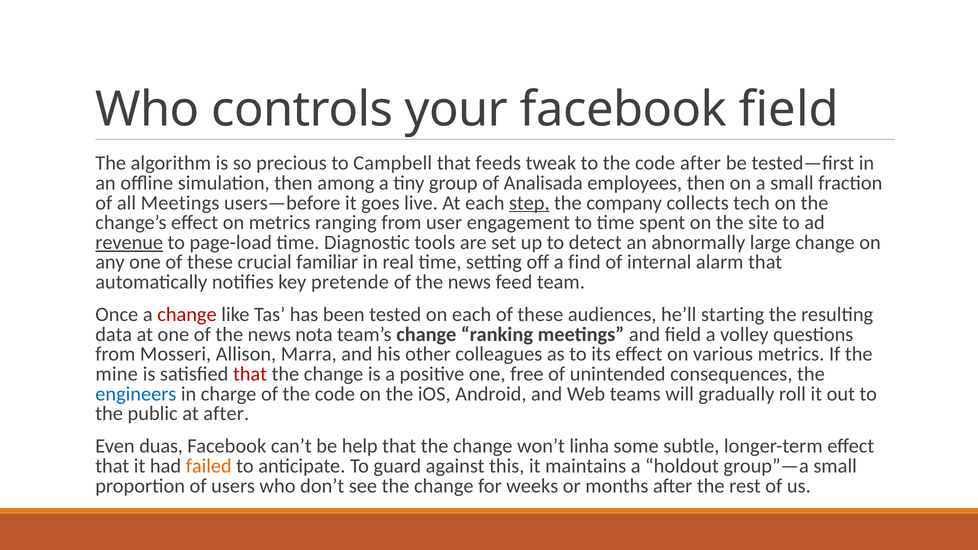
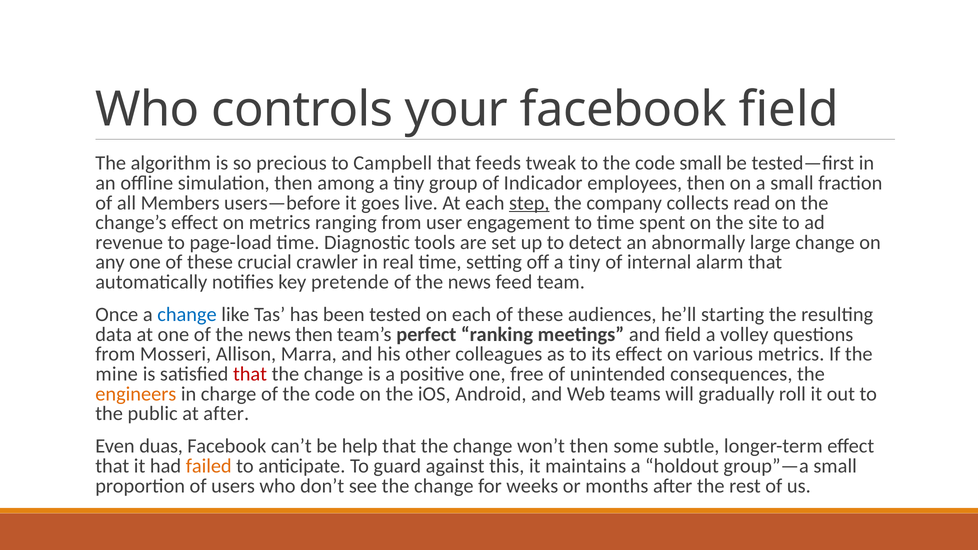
code after: after -> small (701, 163)
Analisada: Analisada -> Indicador (543, 183)
all Meetings: Meetings -> Members (180, 203)
tech: tech -> read (752, 203)
revenue underline: present -> none (129, 242)
familiar: familiar -> crawler (327, 262)
off a find: find -> tiny (584, 262)
change colour: red -> blue (187, 315)
news nota: nota -> then (314, 334)
team’s change: change -> perfect (426, 334)
engineers colour: blue -> orange (136, 394)
won’t linha: linha -> then (589, 446)
